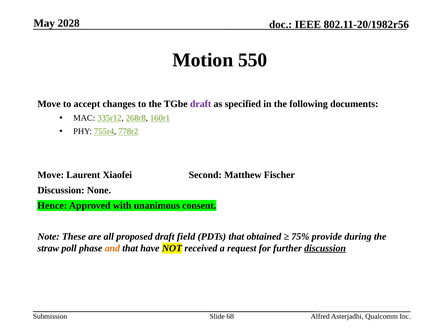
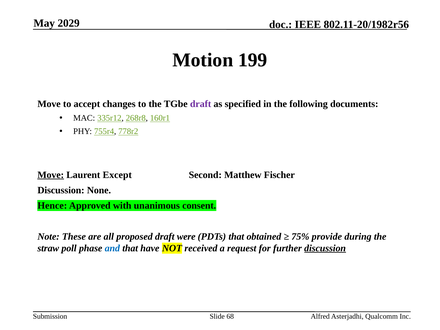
2028: 2028 -> 2029 (69, 23)
550: 550 -> 199 (253, 60)
Move underline: none -> present (51, 175)
Xiaofei: Xiaofei -> Except (117, 175)
field: field -> were (186, 236)
and colour: orange -> blue (112, 248)
